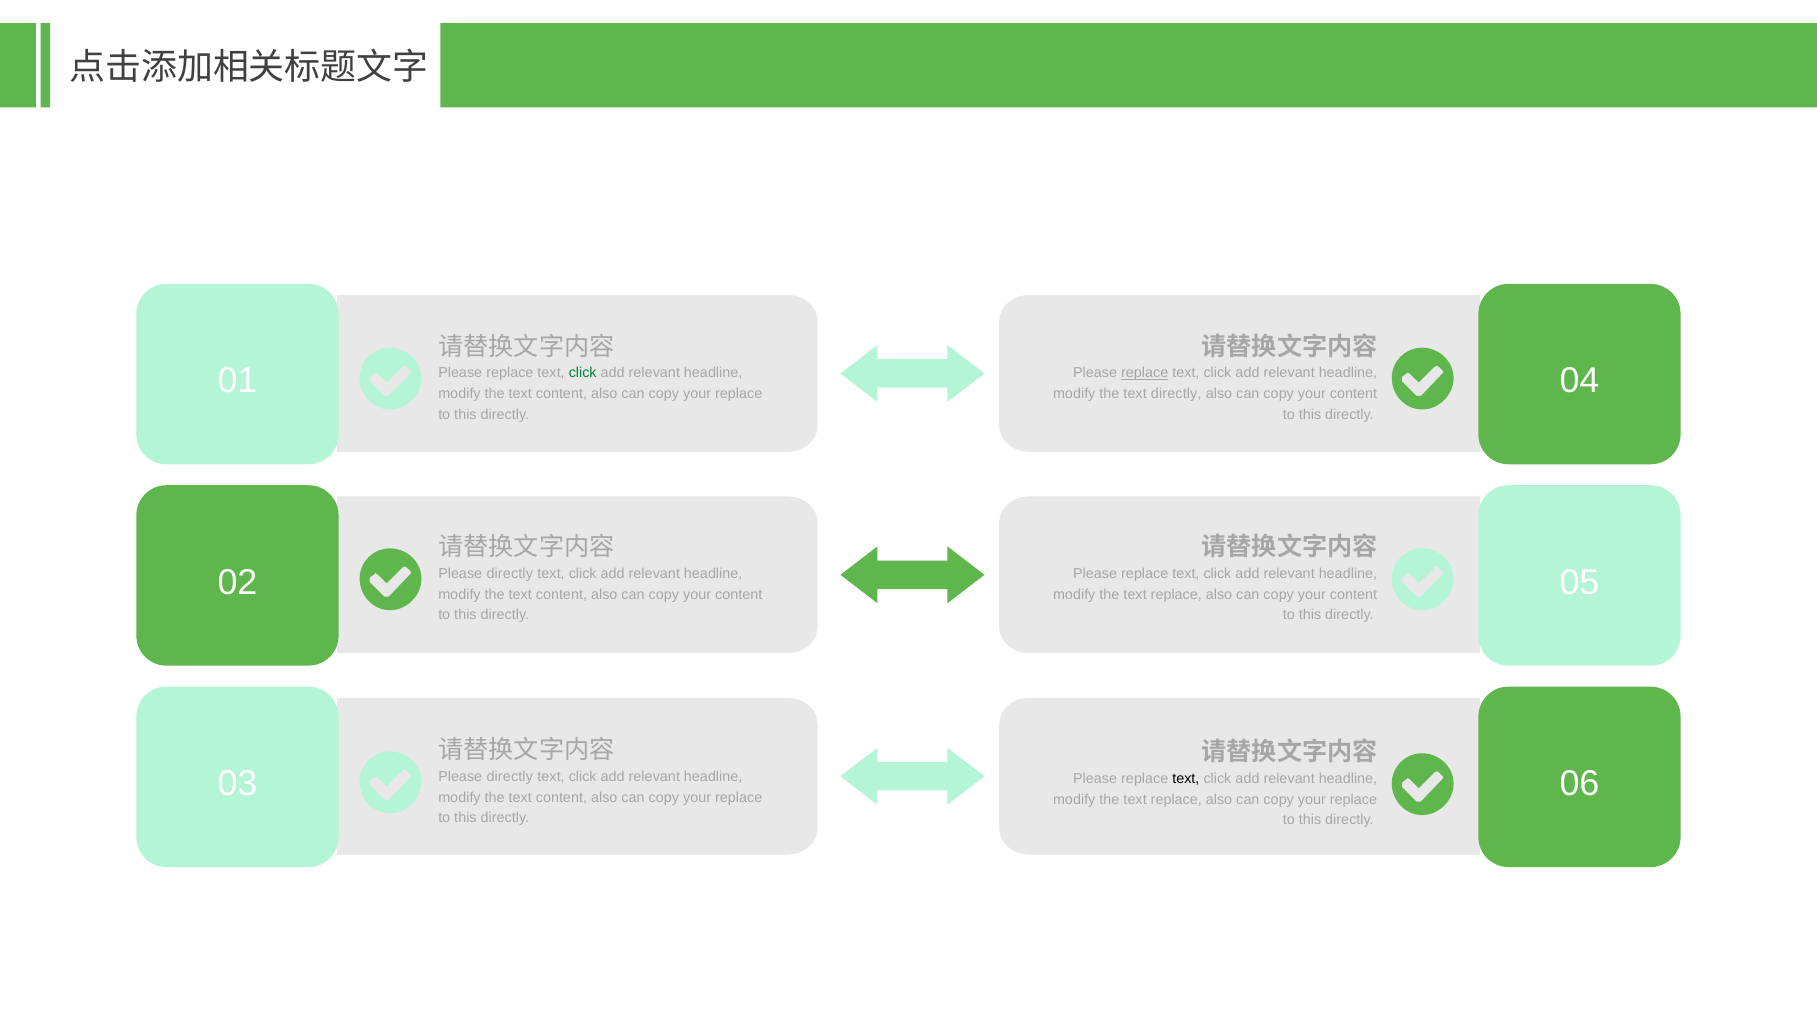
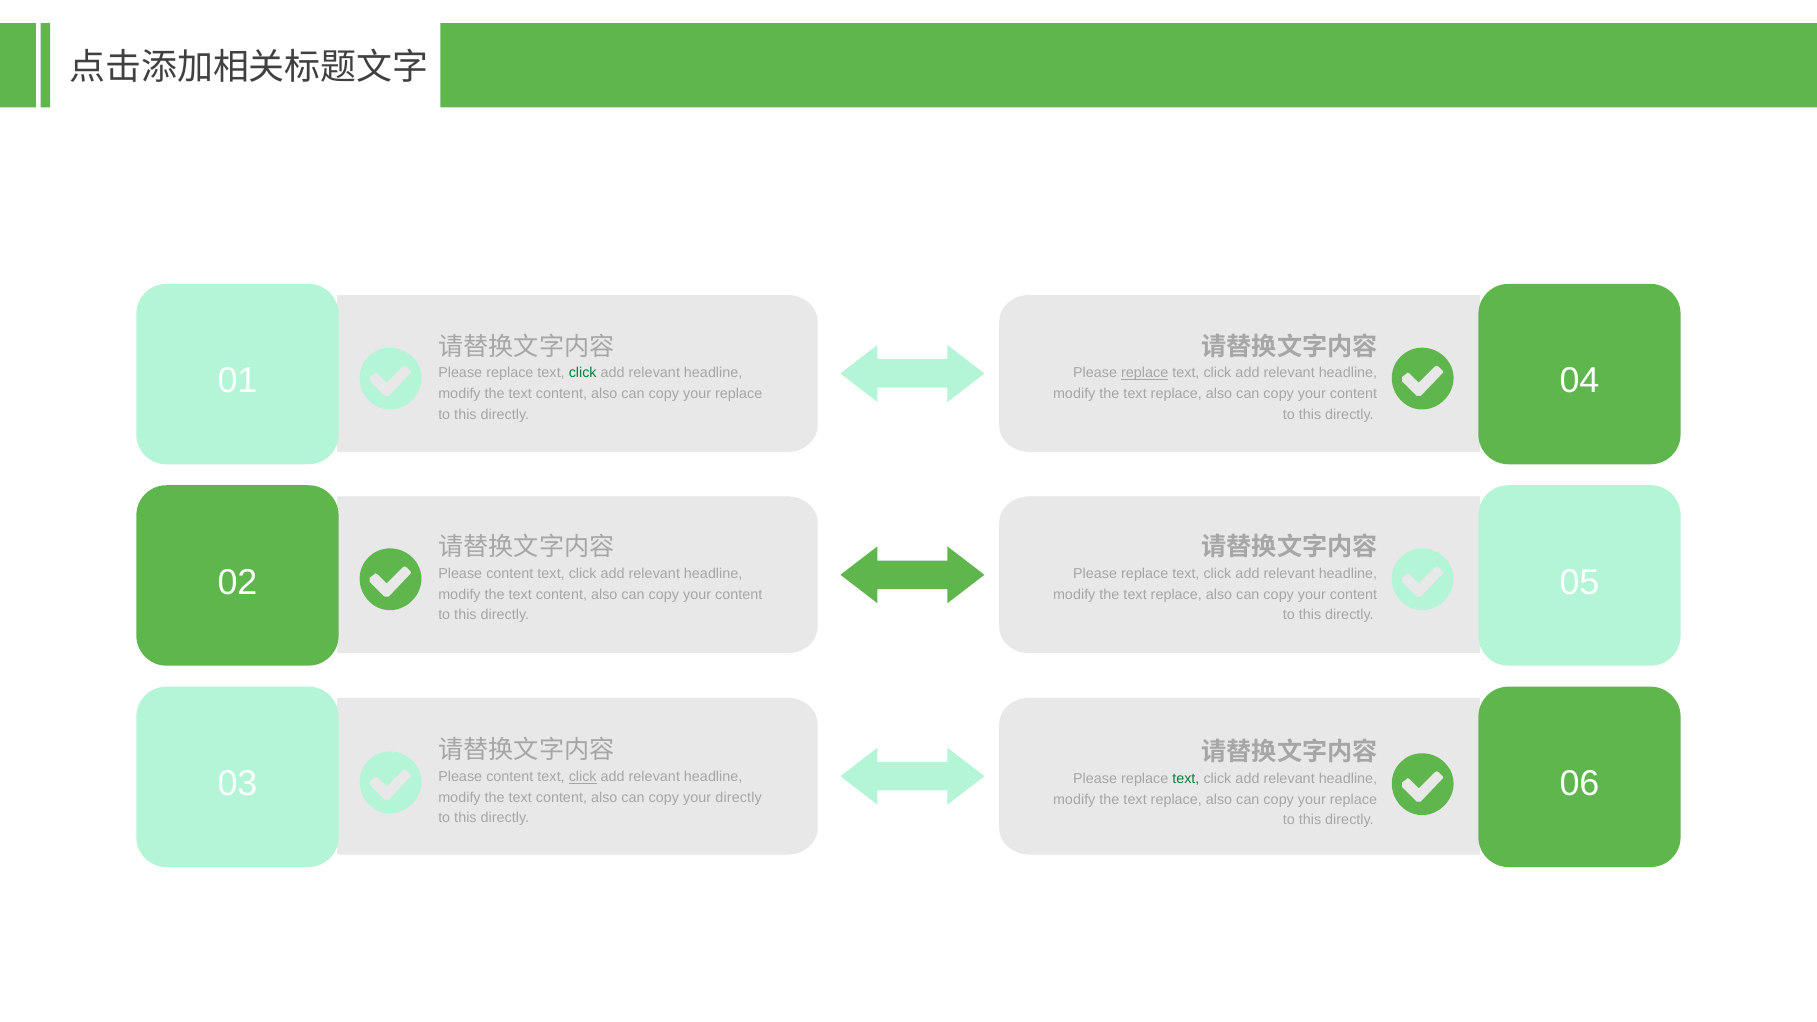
directly: directly -> replace (1176, 394)
directly: directly -> content (510, 574)
directly: directly -> content (510, 777)
click underline: none -> present (583, 777)
text colour: black -> green (1186, 779)
replace: replace -> directly (739, 798)
